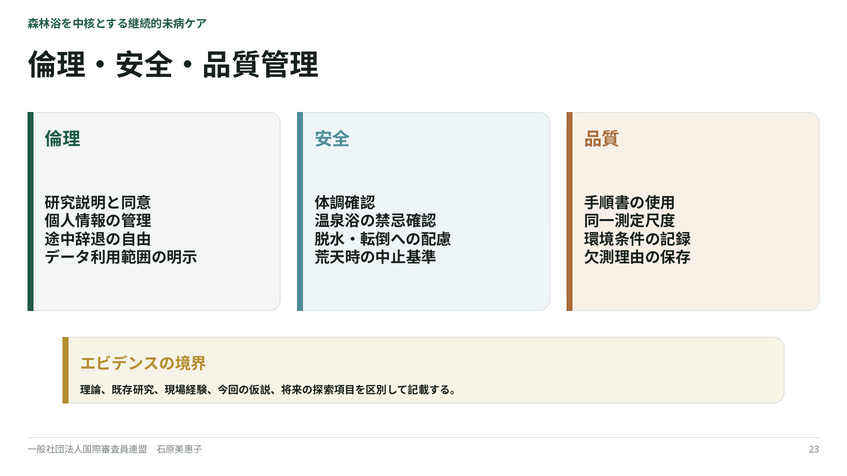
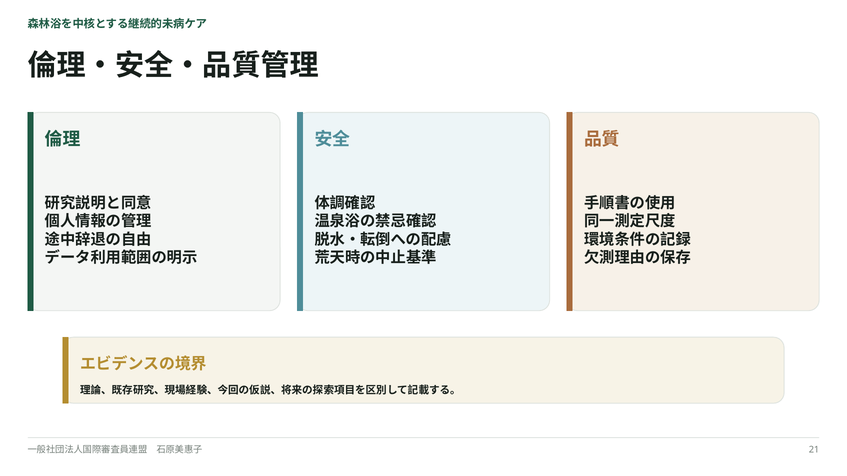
23: 23 -> 21 (814, 450)
